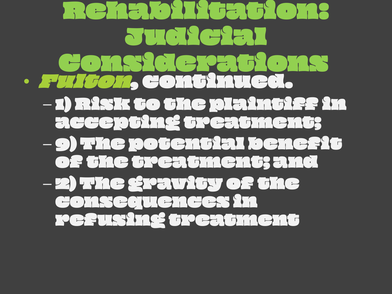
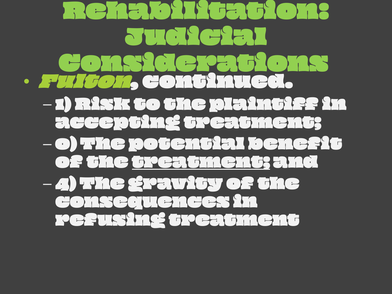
9: 9 -> 0 (66, 144)
treatment underline: none -> present (201, 163)
2: 2 -> 4 (66, 184)
